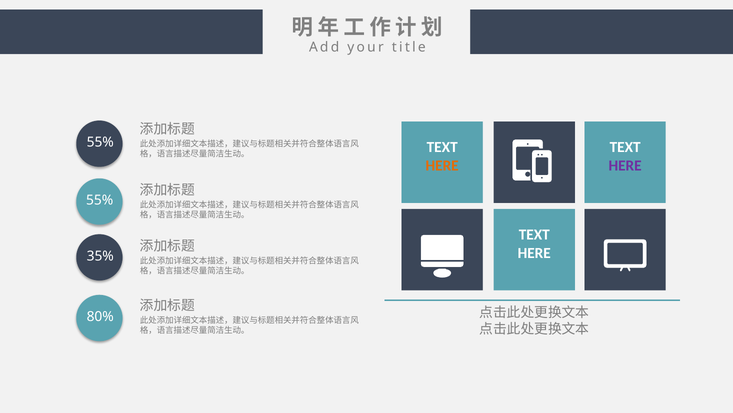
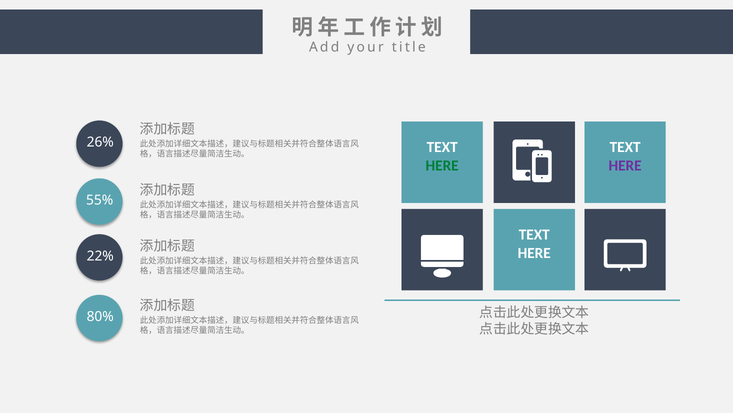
55%: 55% -> 26% (100, 142)
HERE colour: orange -> green (442, 165)
35%: 35% -> 22% (100, 256)
